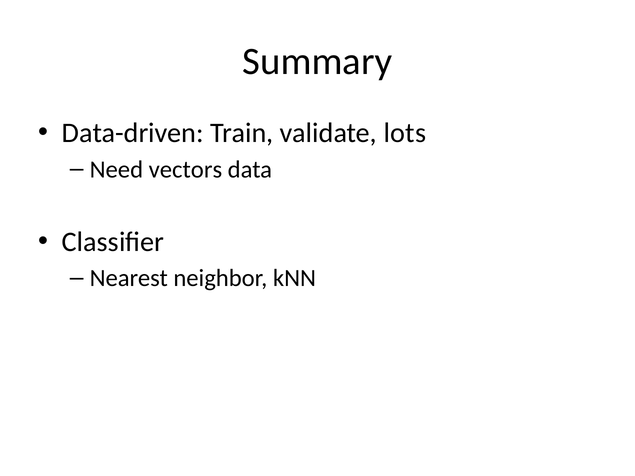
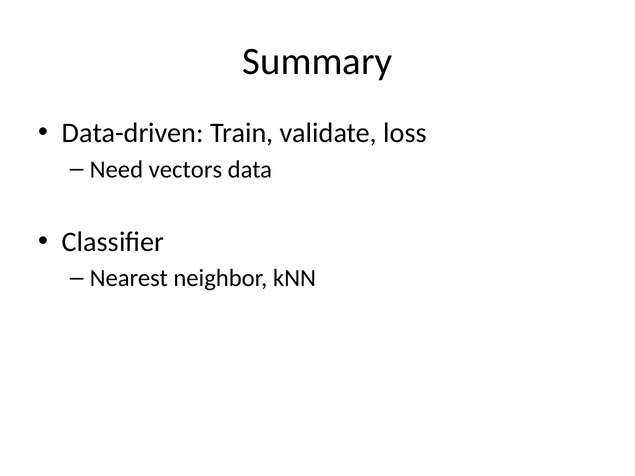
lots: lots -> loss (405, 133)
